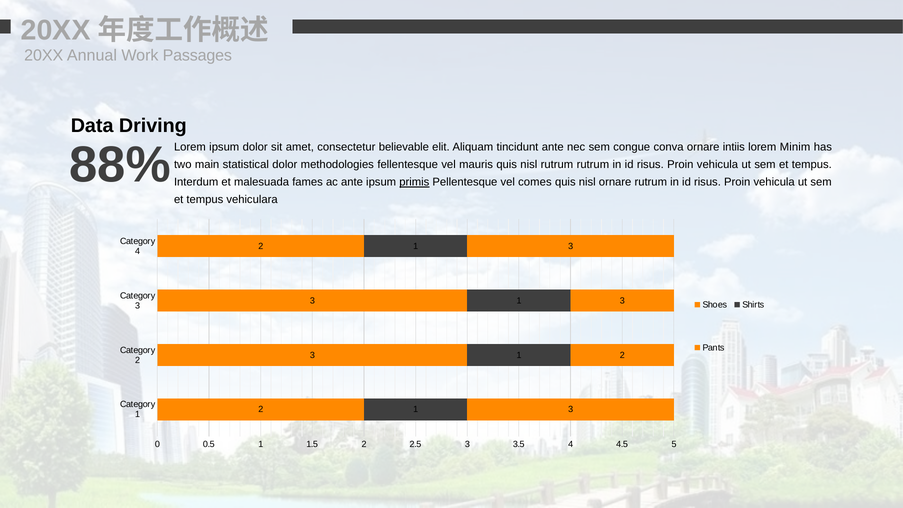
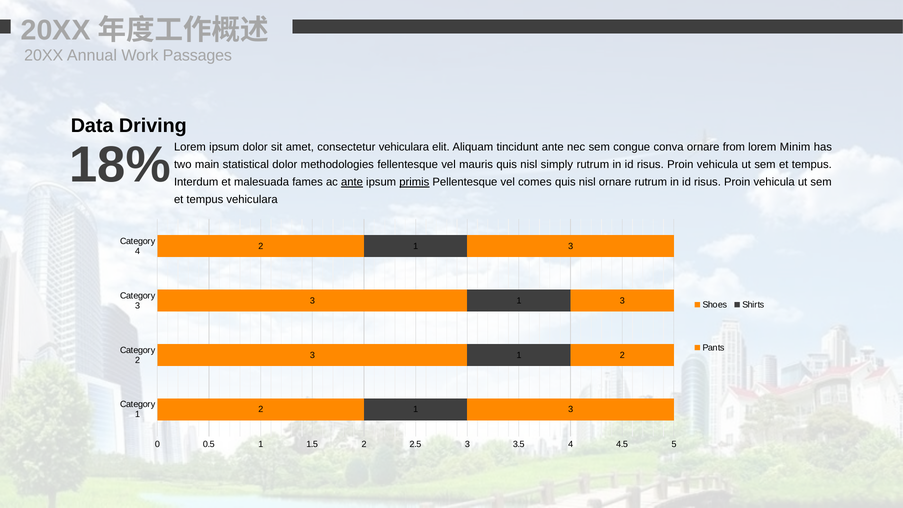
88%: 88% -> 18% (120, 165)
consectetur believable: believable -> vehiculara (404, 147)
intiis: intiis -> from (734, 147)
nisl rutrum: rutrum -> simply (557, 165)
ante underline: none -> present (352, 182)
